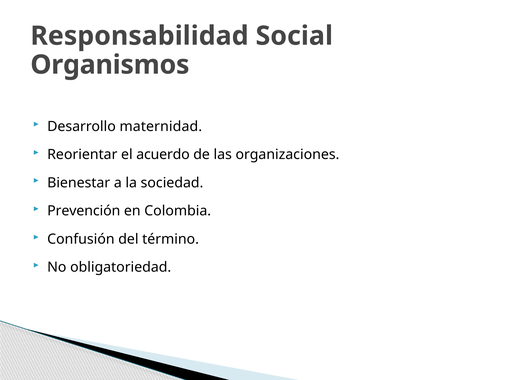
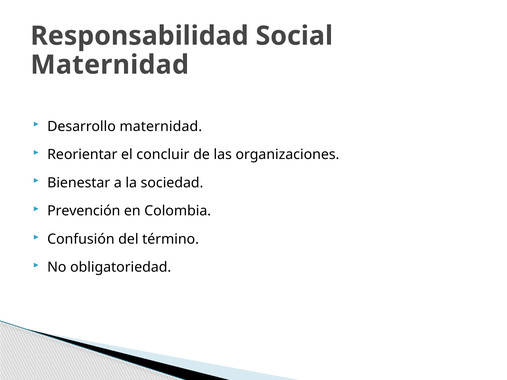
Organismos: Organismos -> Maternidad (110, 65)
acuerdo: acuerdo -> concluir (163, 155)
